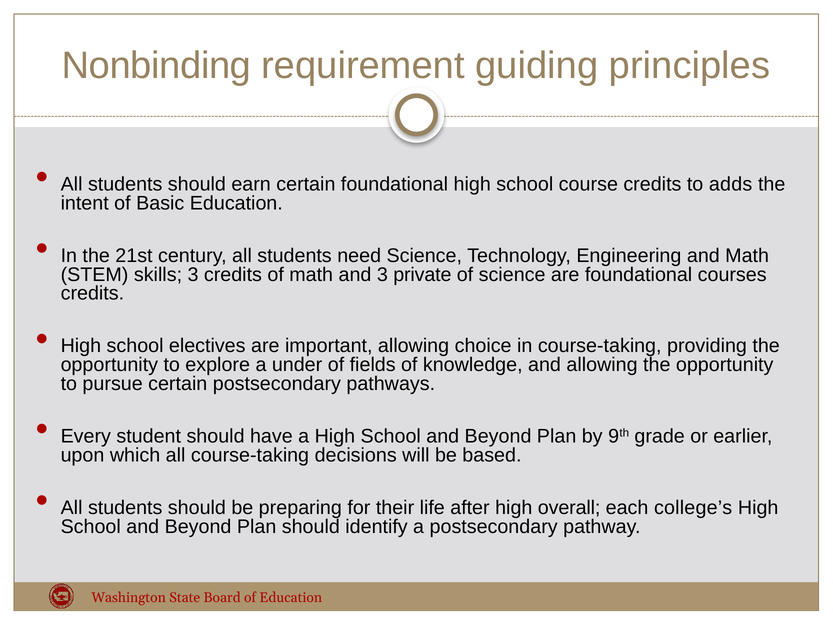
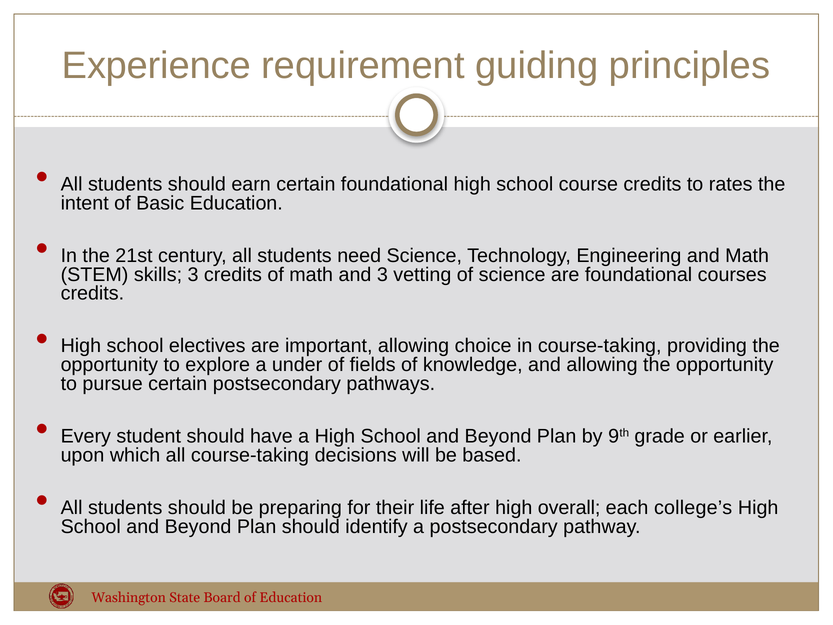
Nonbinding: Nonbinding -> Experience (156, 66)
adds: adds -> rates (731, 184)
private: private -> vetting (422, 274)
